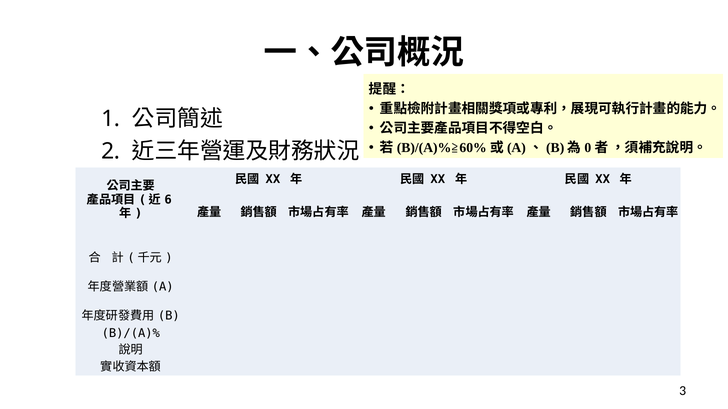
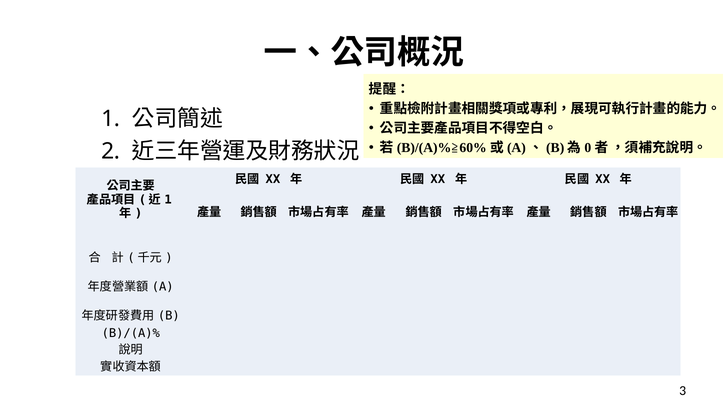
6: 6 -> 1 (168, 200)
